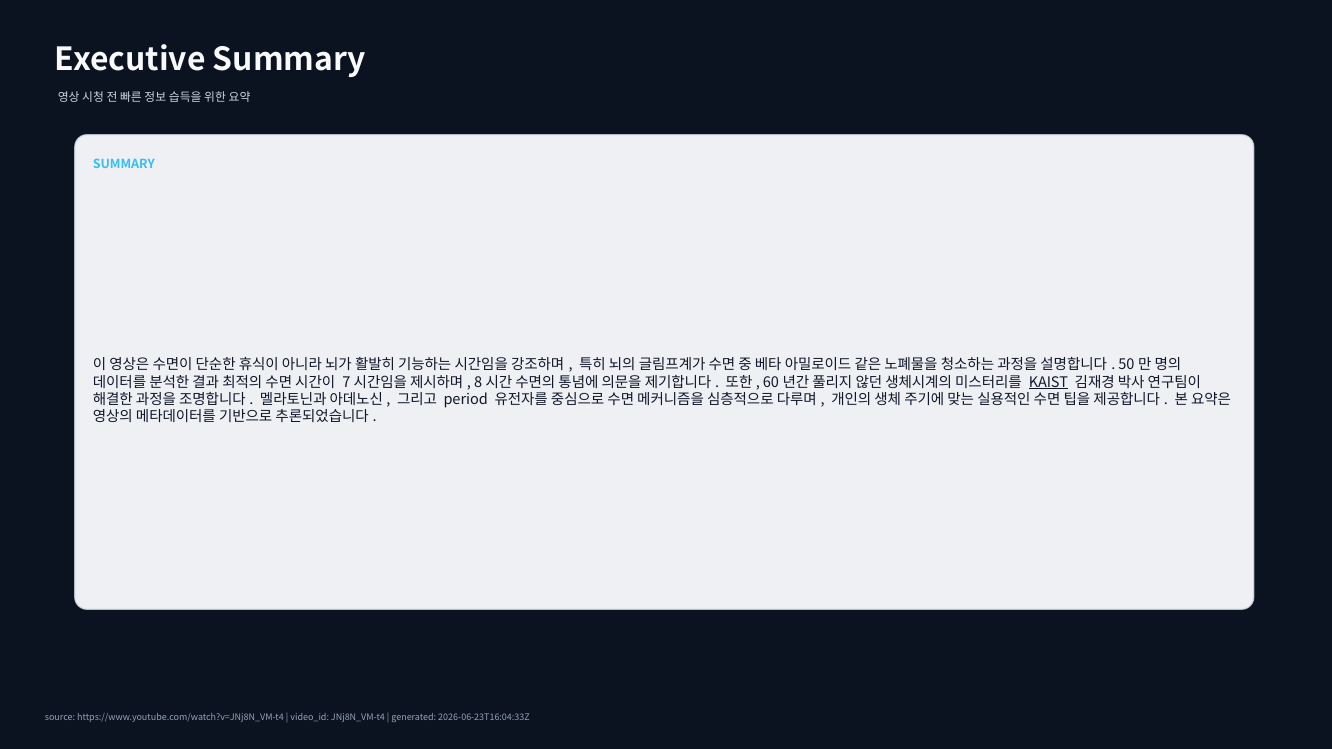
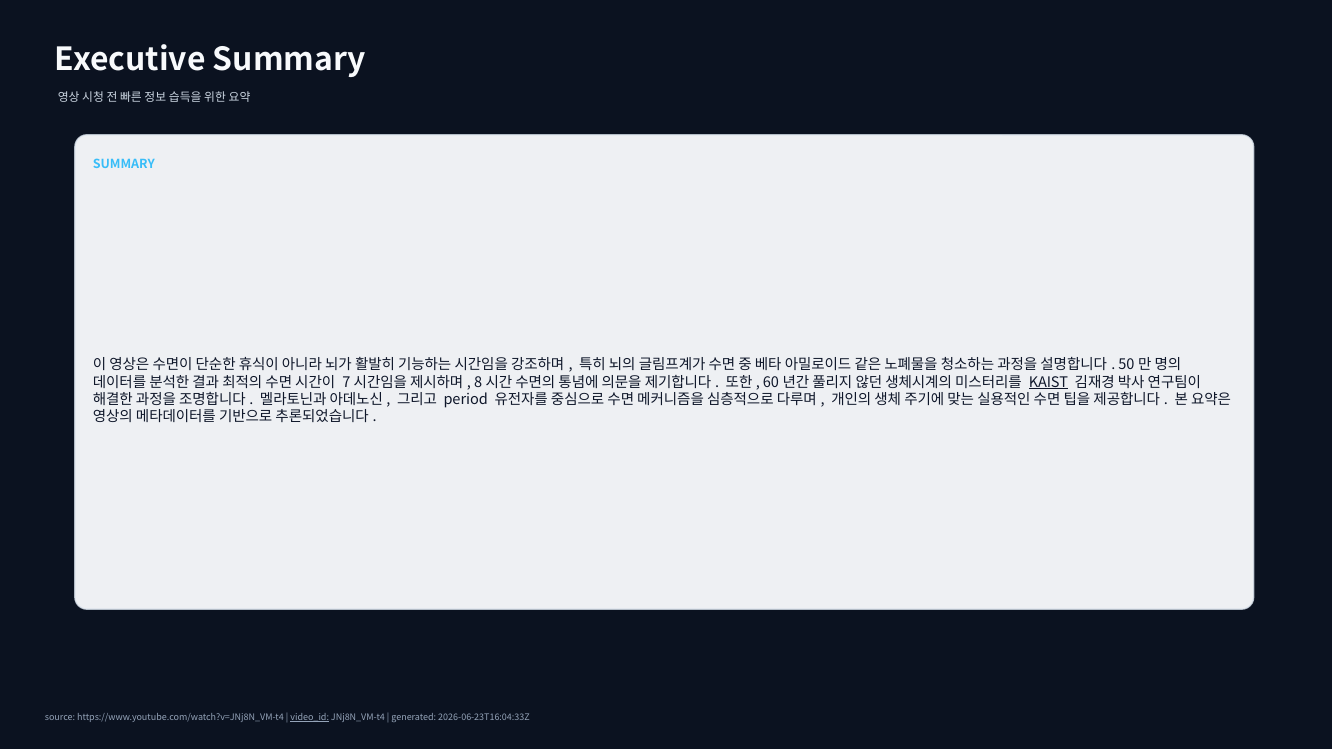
video_id underline: none -> present (310, 717)
